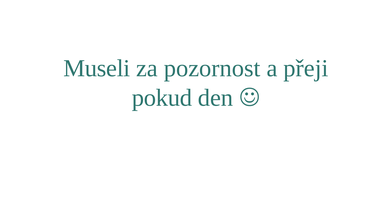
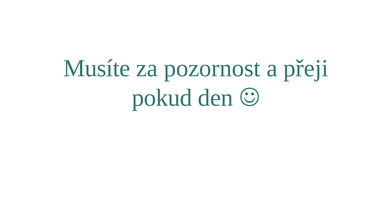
Museli: Museli -> Musíte (97, 68)
